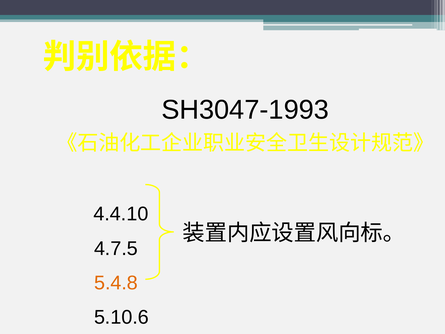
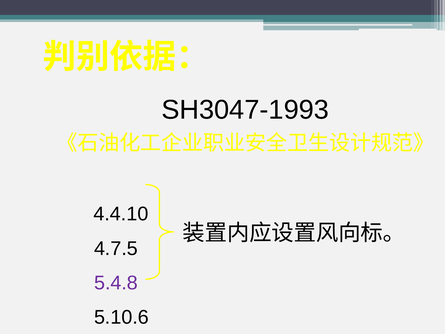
5.4.8 colour: orange -> purple (116, 283)
